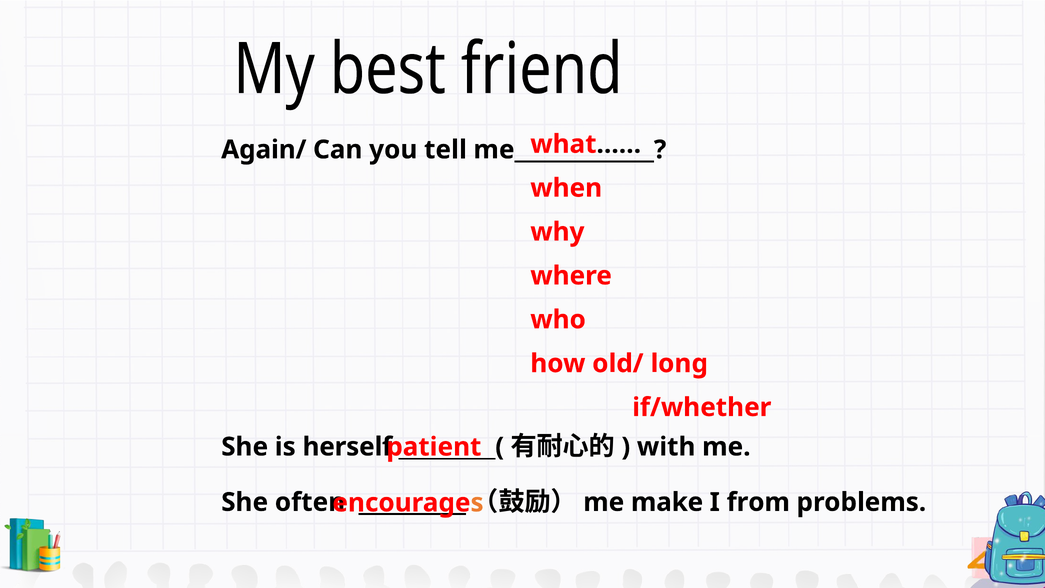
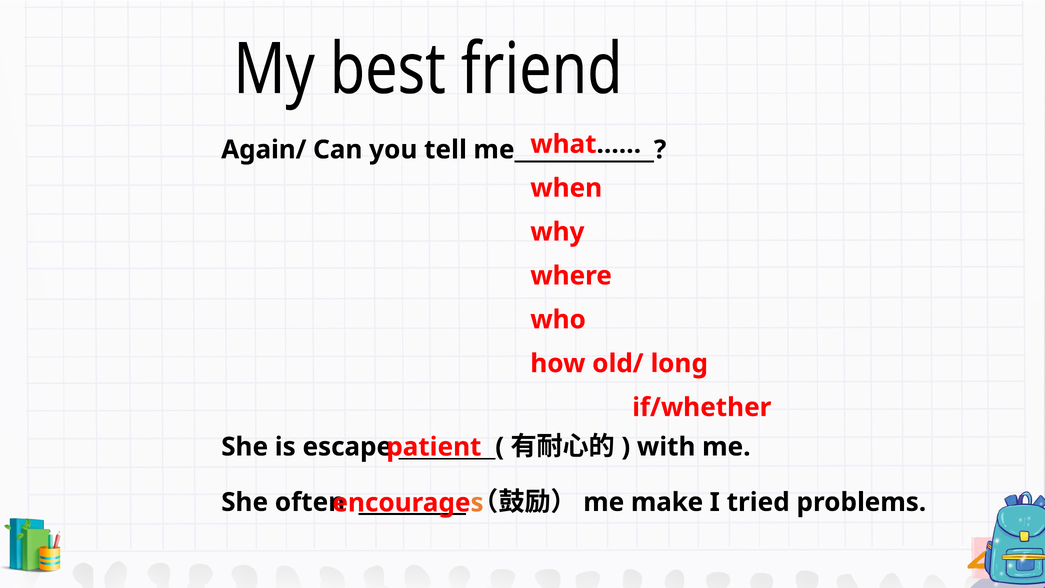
herself: herself -> escape (347, 447)
from: from -> tried (758, 502)
